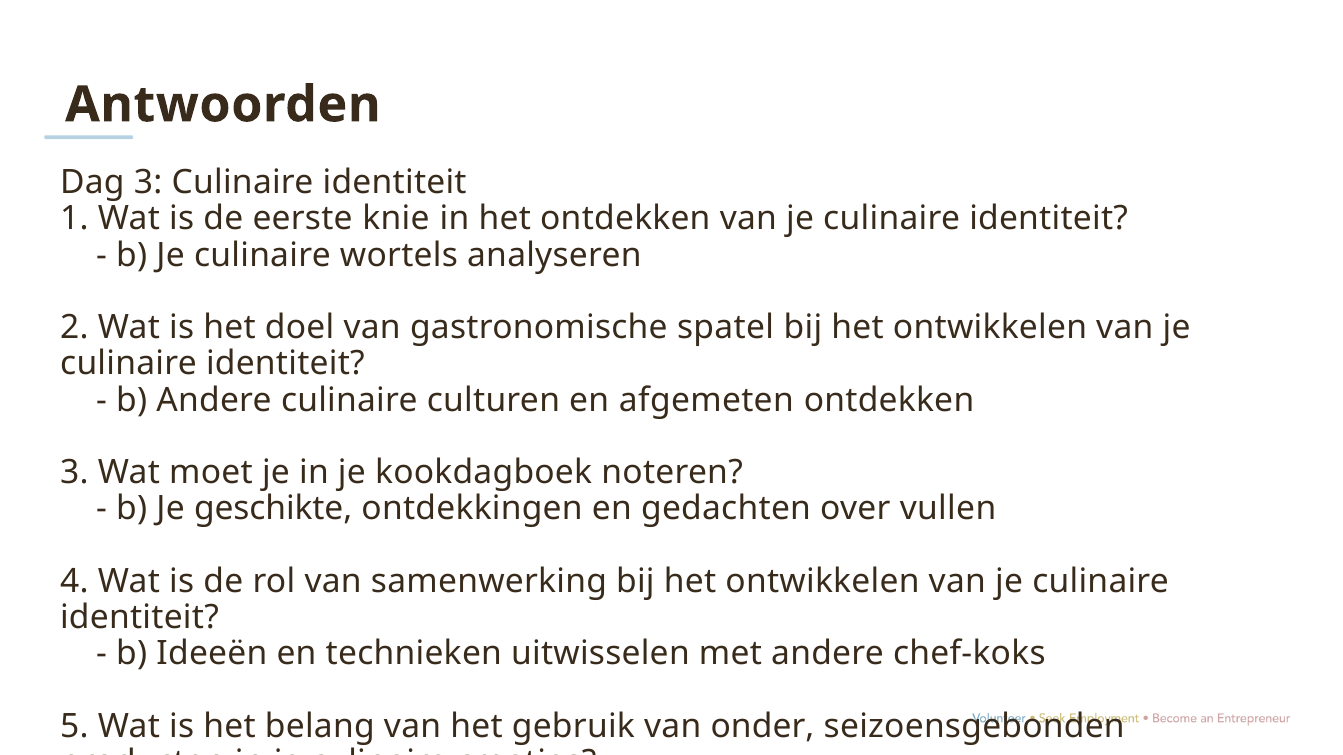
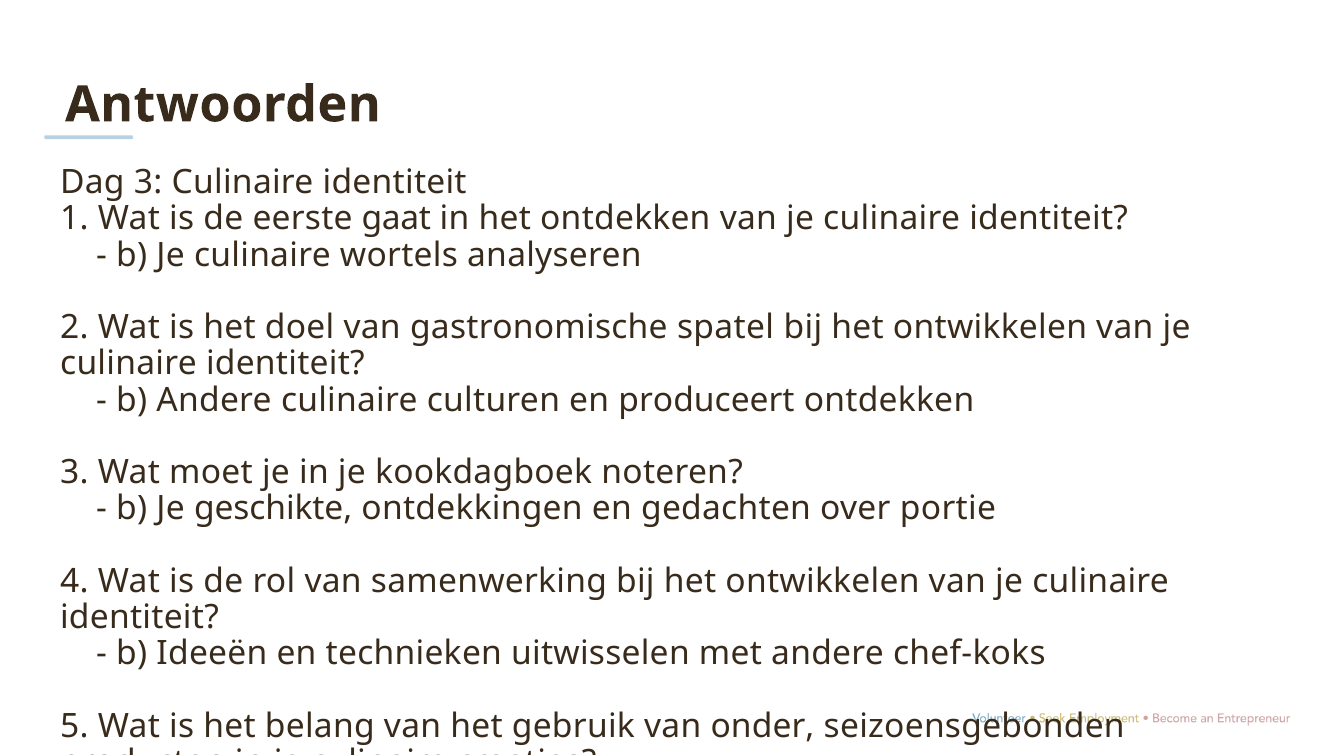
knie: knie -> gaat (396, 219)
afgemeten: afgemeten -> produceert (707, 400)
vullen: vullen -> portie (948, 509)
